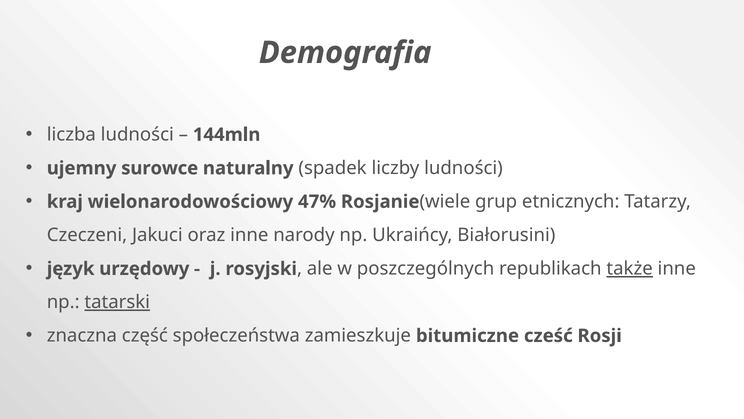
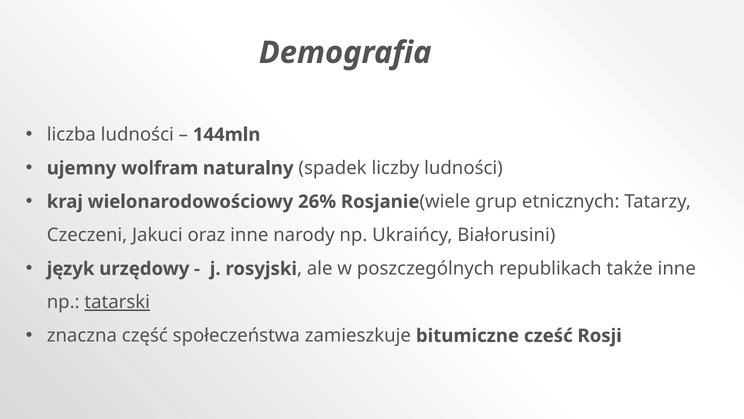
surowce: surowce -> wolfram (160, 168)
47%: 47% -> 26% (317, 202)
także underline: present -> none (630, 269)
